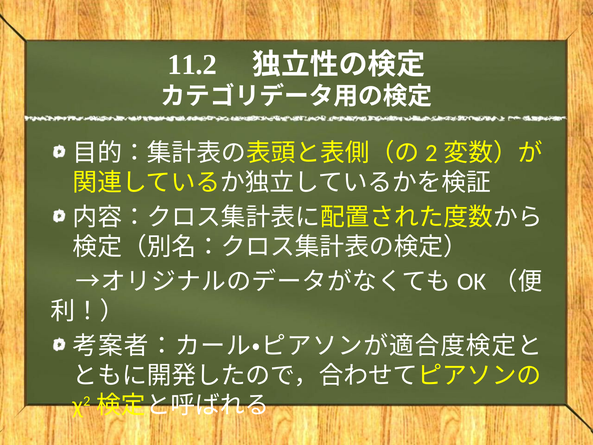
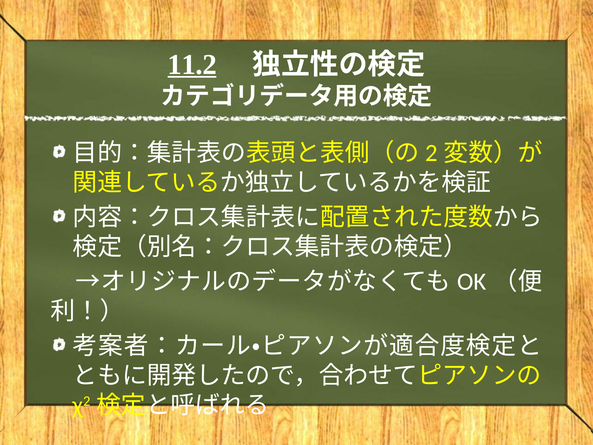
11.2 underline: none -> present (192, 64)
